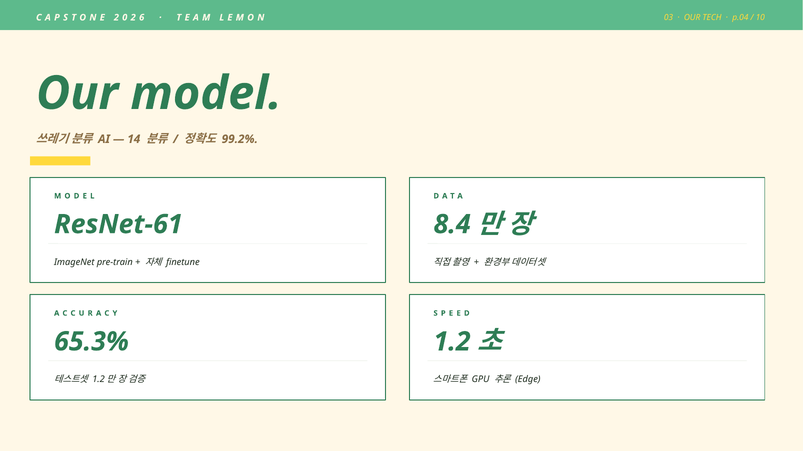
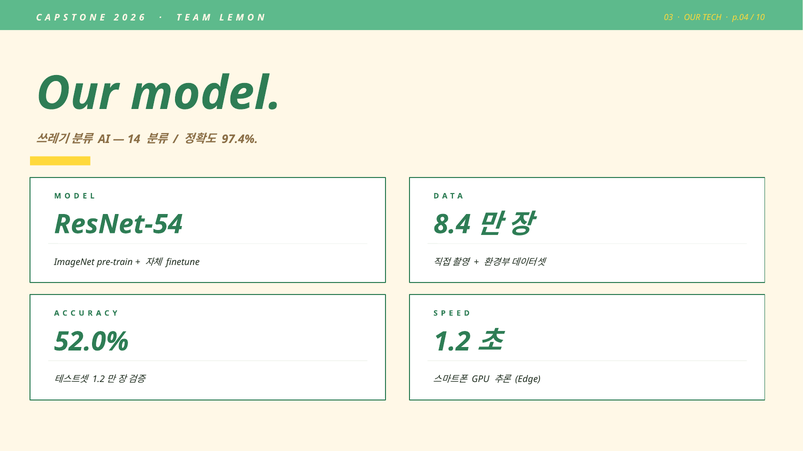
99.2%: 99.2% -> 97.4% (240, 139)
ResNet-61: ResNet-61 -> ResNet-54 (118, 225)
65.3%: 65.3% -> 52.0% (91, 342)
